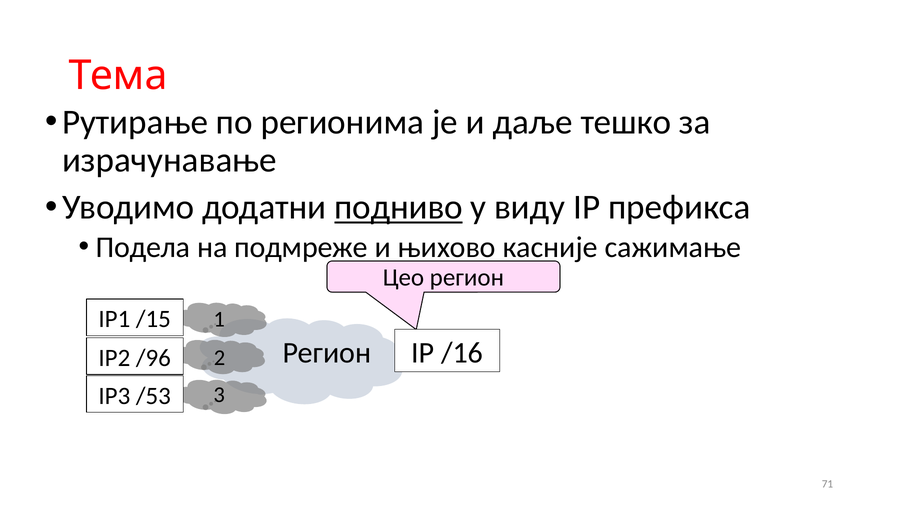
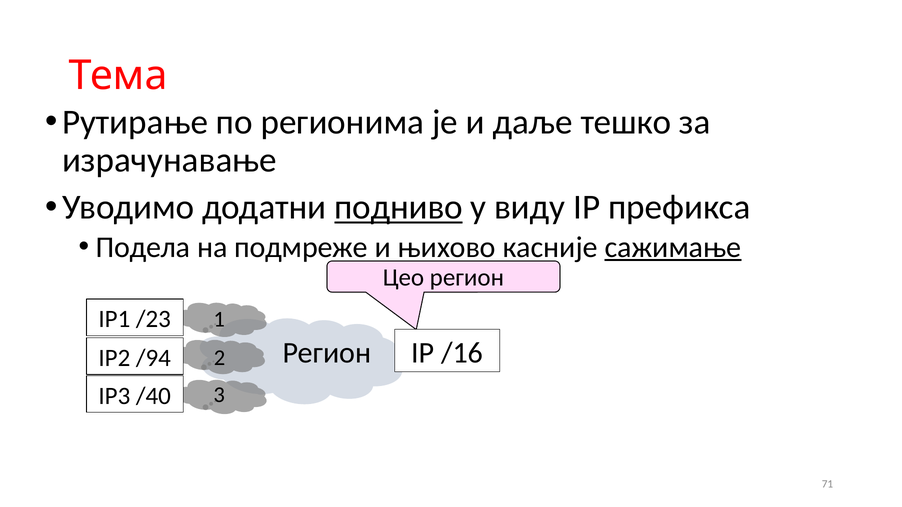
сажимање underline: none -> present (673, 247)
/15: /15 -> /23 (153, 319)
/96: /96 -> /94 (153, 358)
/53: /53 -> /40 (153, 396)
